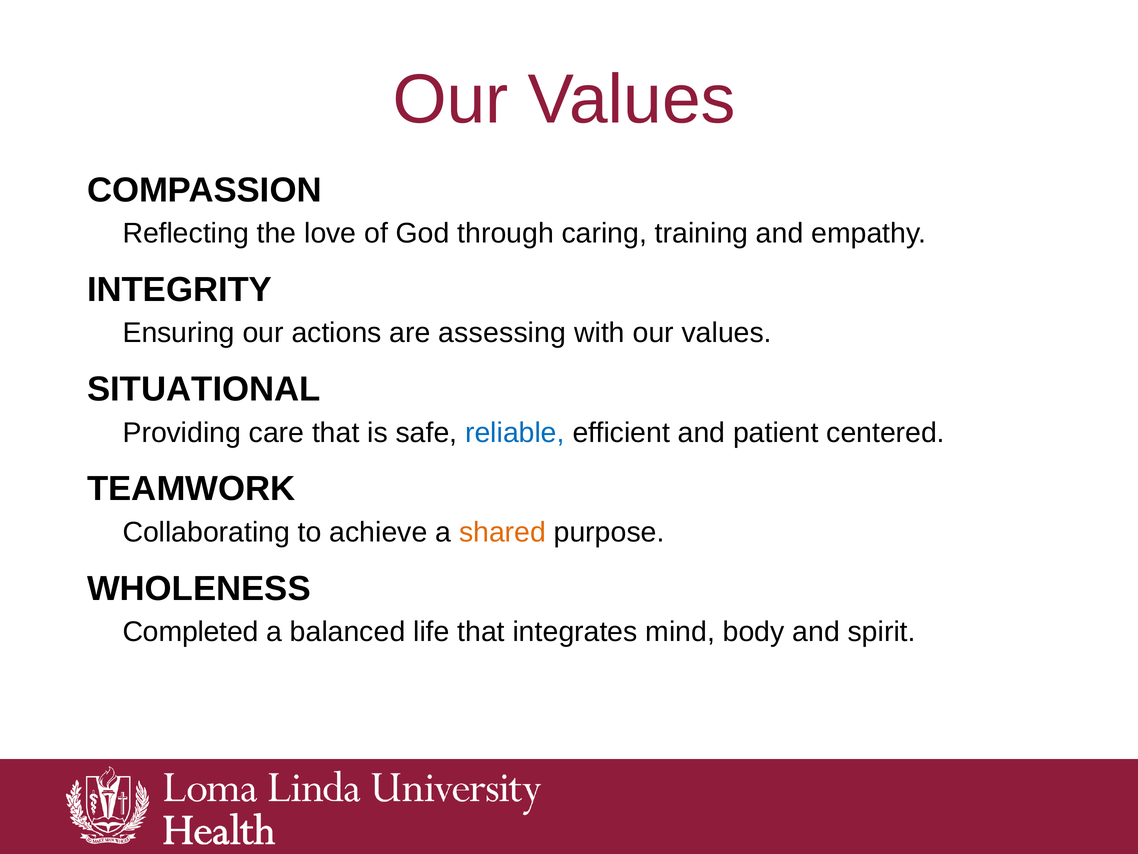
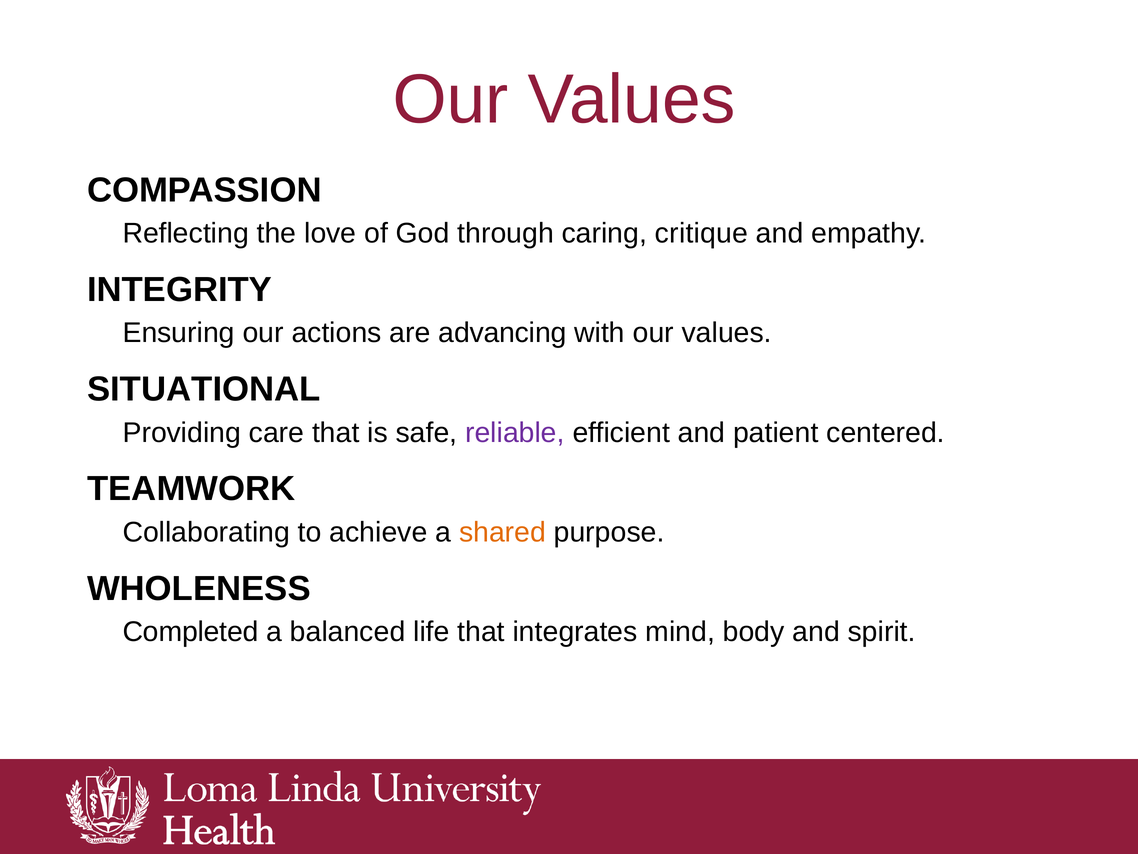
training: training -> critique (701, 233)
assessing: assessing -> advancing (502, 333)
reliable colour: blue -> purple (515, 432)
